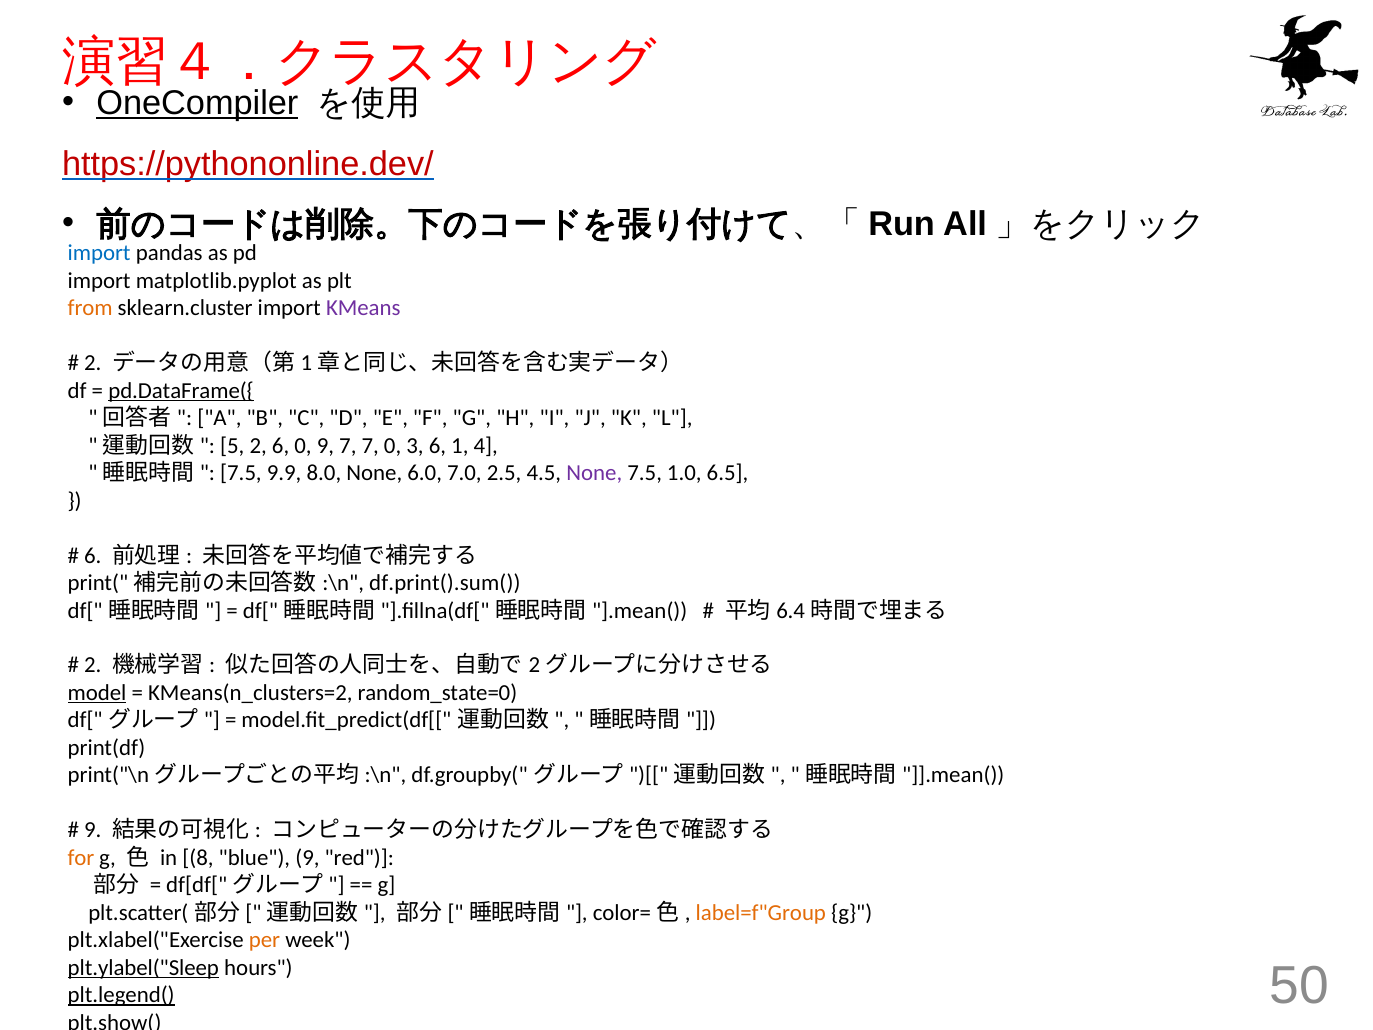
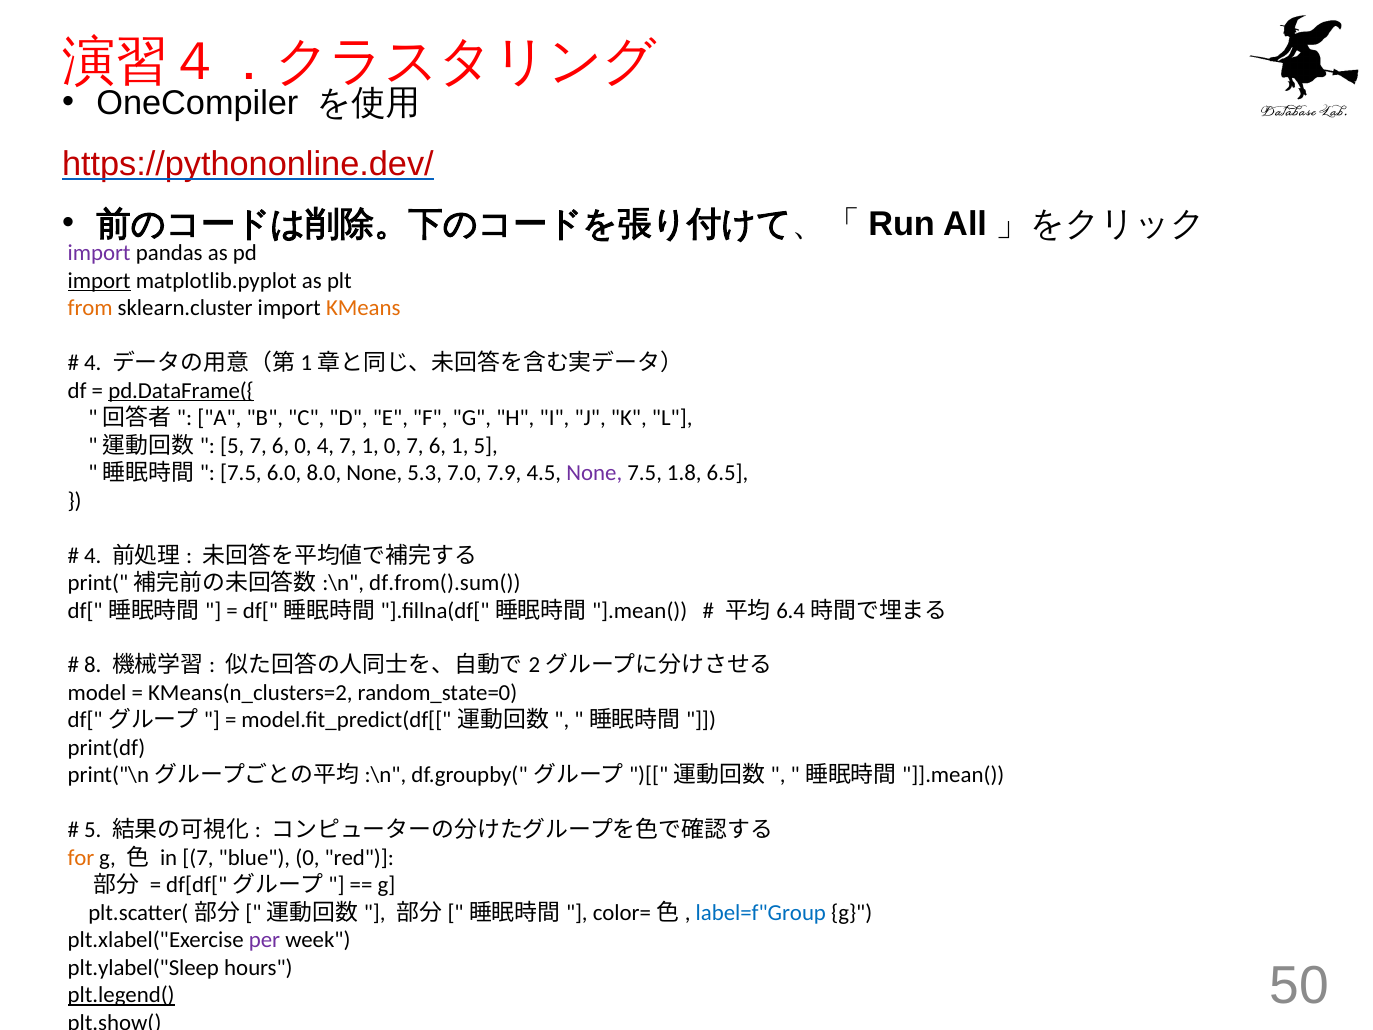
OneCompiler underline: present -> none (197, 103)
import colour: blue -> purple (99, 253)
import underline: none -> present (99, 281)
KMeans colour: purple -> orange (363, 308)
2: 2 -> 4 (93, 363)
5 2: 2 -> 7 (258, 446)
0 9: 9 -> 4 (325, 446)
7 7: 7 -> 1 (370, 446)
0 3: 3 -> 7 (415, 446)
1 4: 4 -> 5 (486, 446)
9.9: 9.9 -> 6.0 (284, 473)
6.0: 6.0 -> 5.3 (425, 473)
2.5: 2.5 -> 7.9 (504, 473)
1.0: 1.0 -> 1.8 (684, 473)
6: 6 -> 4 (93, 555)
df.print().sum(: df.print().sum( -> df.from().sum( (445, 583)
2: 2 -> 8 (93, 665)
model underline: present -> none (97, 693)
9: 9 -> 5 (93, 830)
in 8: 8 -> 7 (198, 857)
blue 9: 9 -> 0 (307, 857)
label=f"Group colour: orange -> blue (761, 912)
per colour: orange -> purple (264, 940)
plt.ylabel("Sleep underline: present -> none (143, 967)
